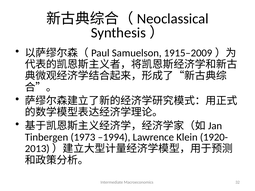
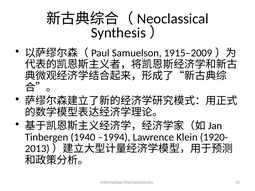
1973: 1973 -> 1940 (83, 137)
